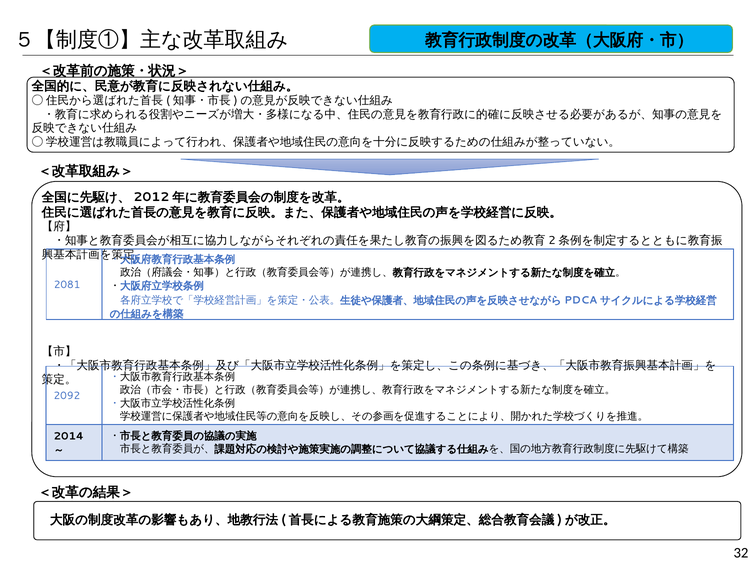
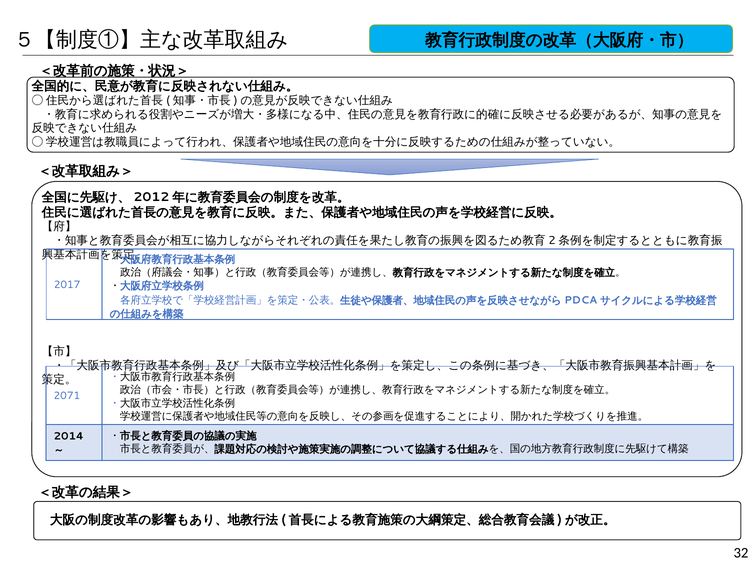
2081: 2081 -> 2017 (67, 285)
2092: 2092 -> 2071 (67, 396)
